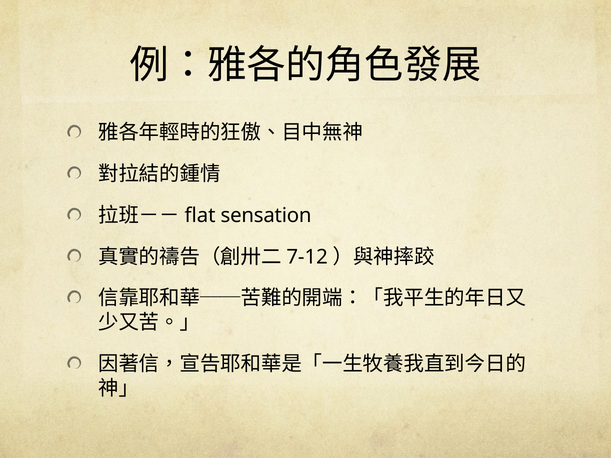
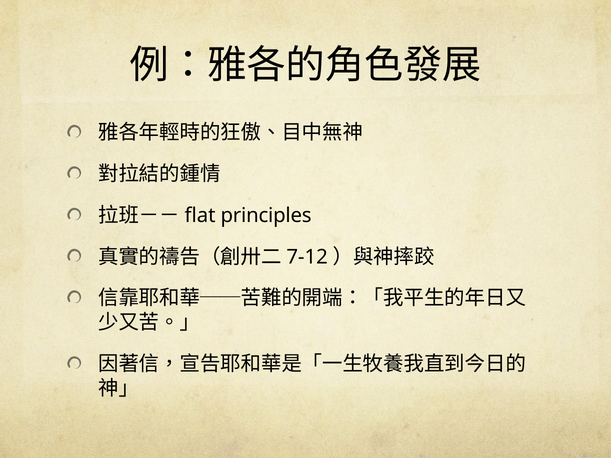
sensation: sensation -> principles (266, 215)
